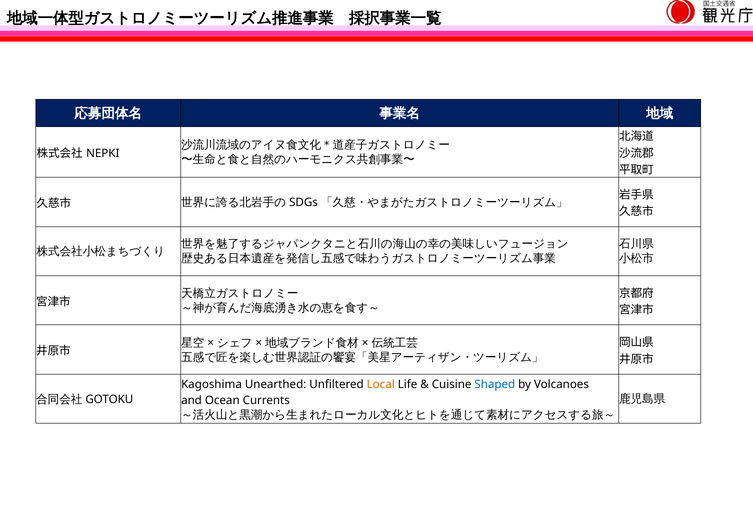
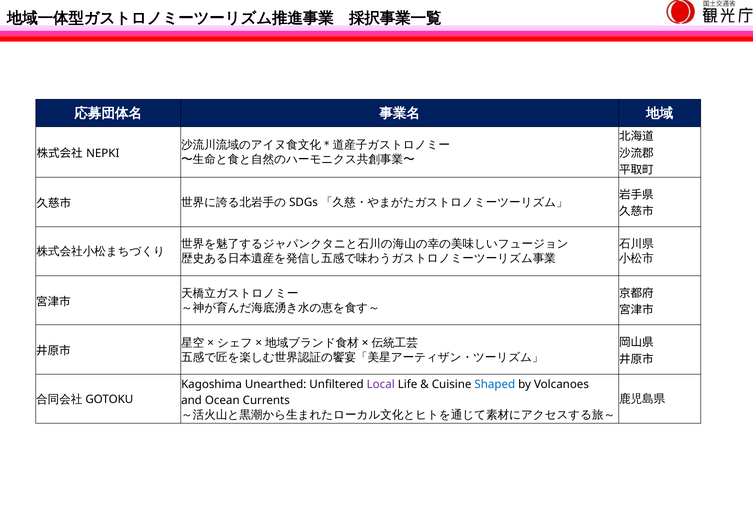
Local colour: orange -> purple (381, 385)
